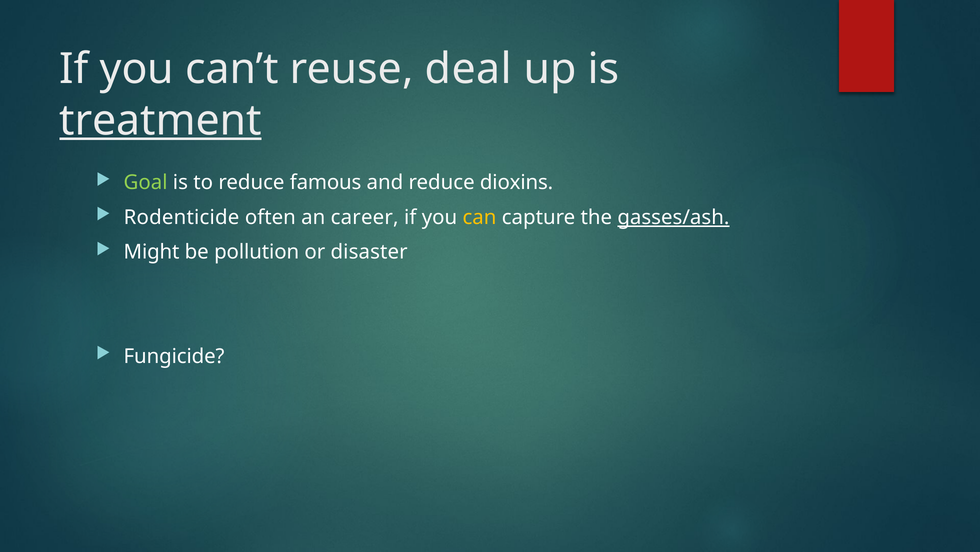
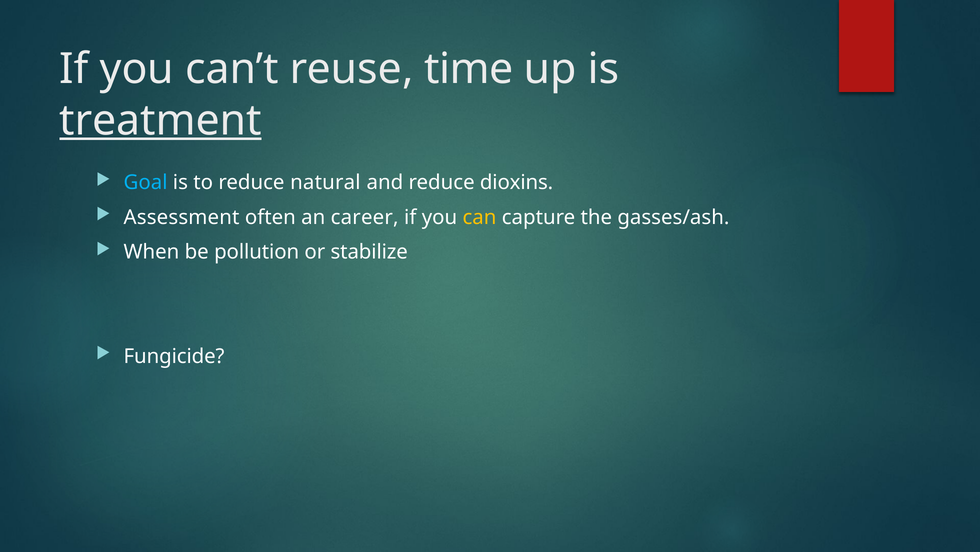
deal: deal -> time (469, 69)
Goal colour: light green -> light blue (146, 182)
famous: famous -> natural (325, 182)
Rodenticide: Rodenticide -> Assessment (182, 217)
gasses/ash underline: present -> none (673, 217)
Might: Might -> When (151, 252)
disaster: disaster -> stabilize (369, 252)
